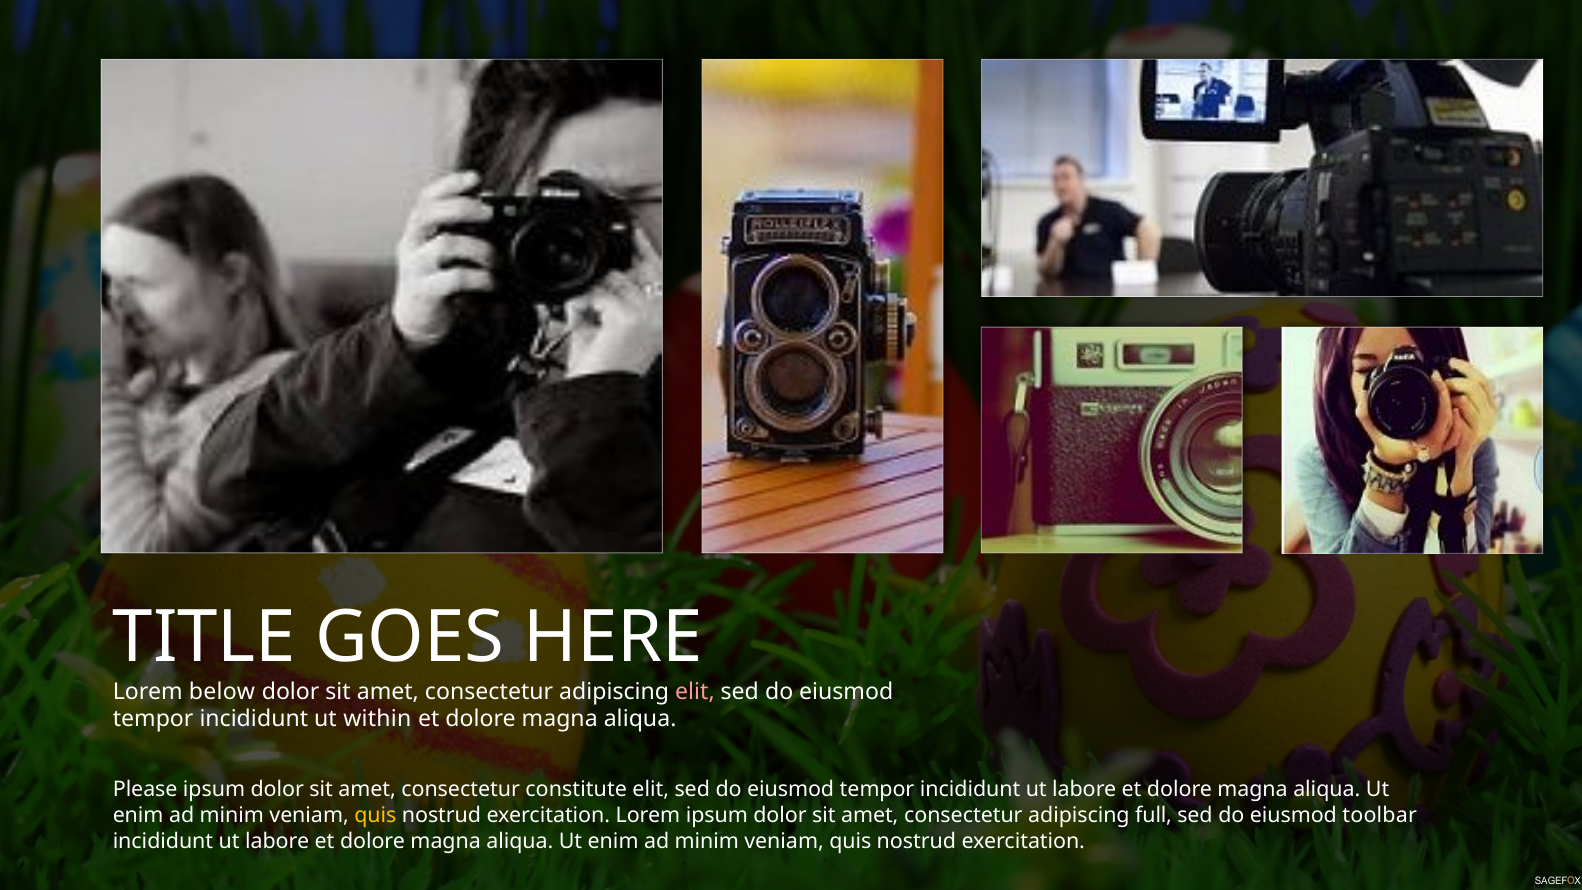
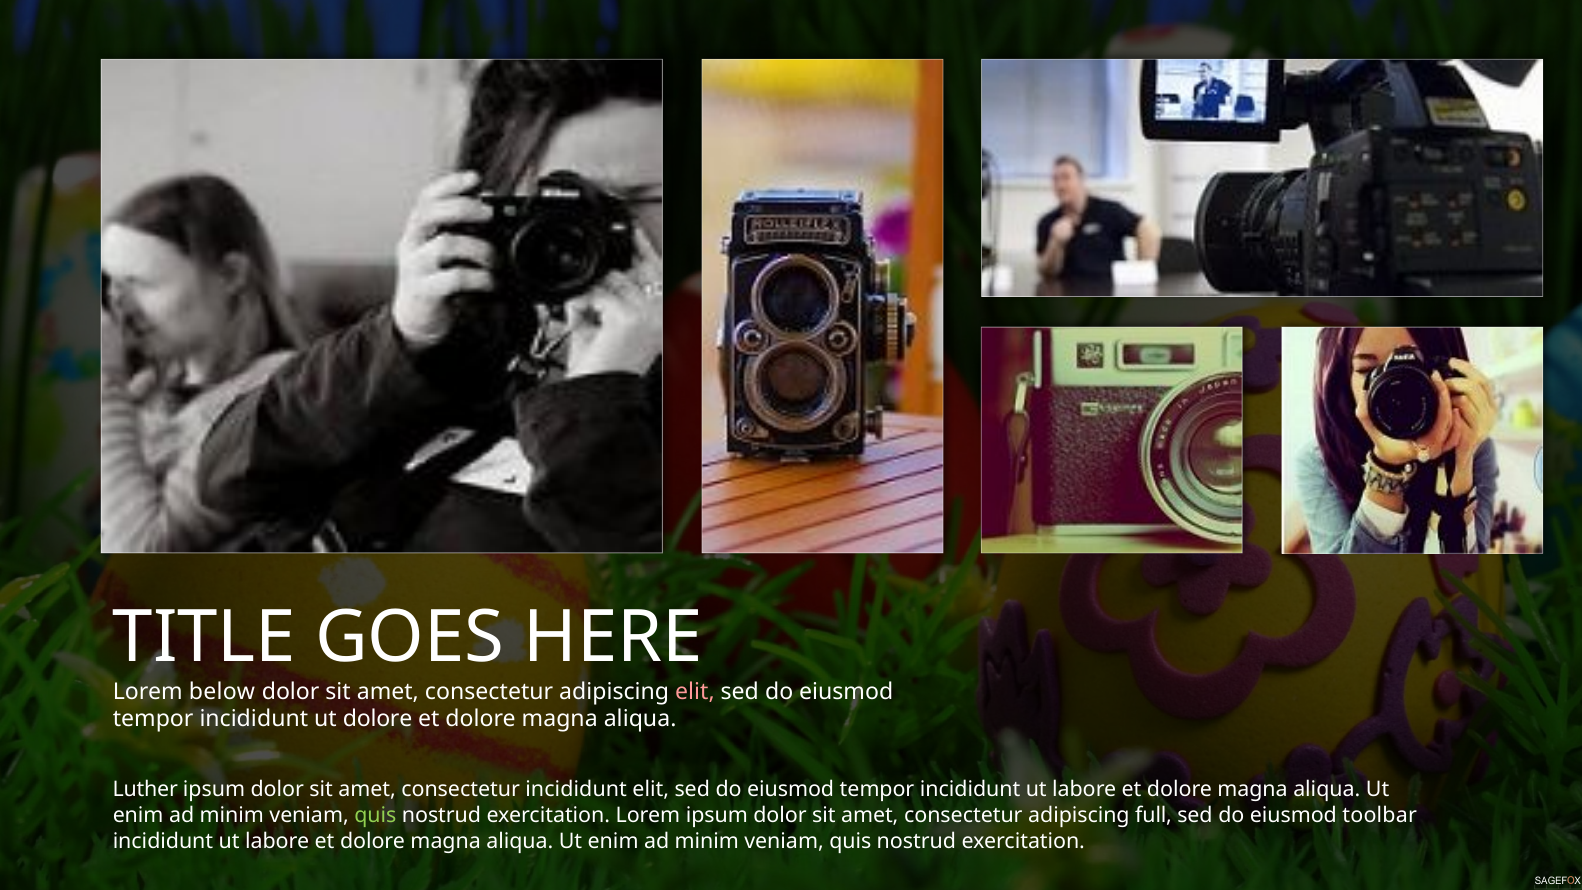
ut within: within -> dolore (378, 719)
Please: Please -> Luther (145, 790)
consectetur constitute: constitute -> incididunt (576, 790)
quis colour: yellow -> light green (375, 815)
